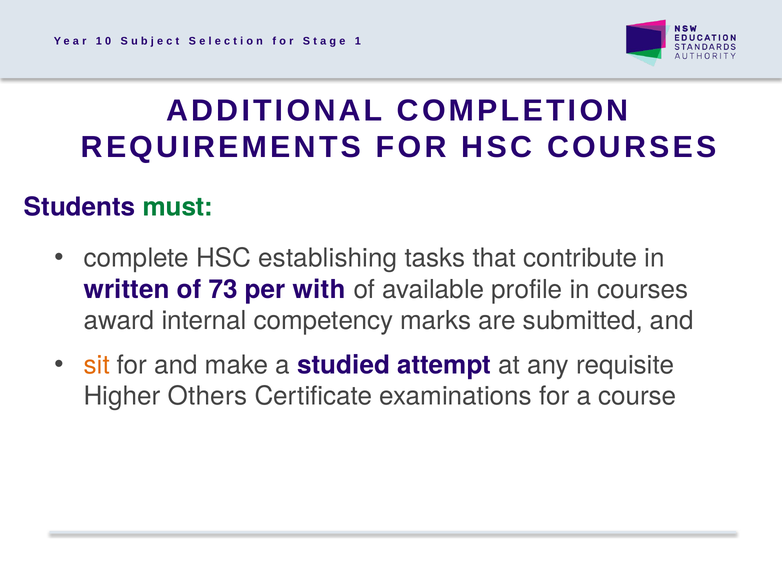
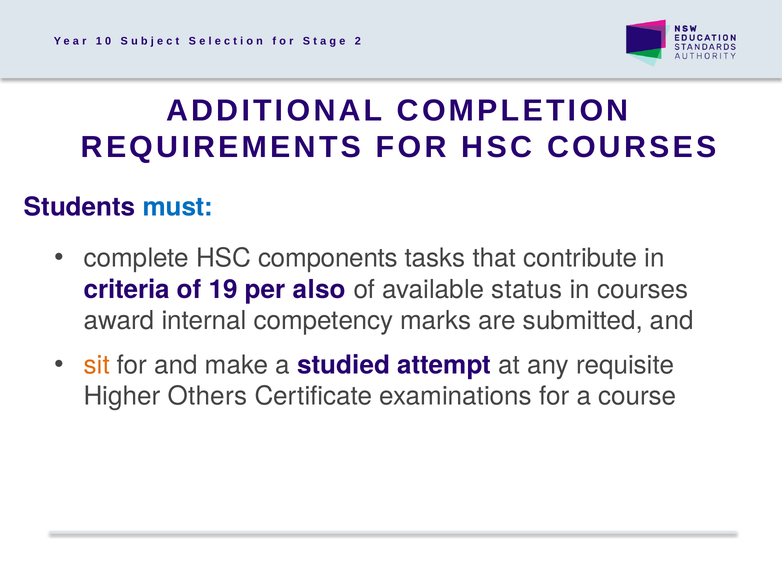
1: 1 -> 2 (358, 41)
must colour: green -> blue (178, 207)
establishing: establishing -> components (328, 258)
written: written -> criteria (127, 289)
73: 73 -> 19 (223, 289)
with: with -> also (319, 289)
profile: profile -> status (527, 289)
